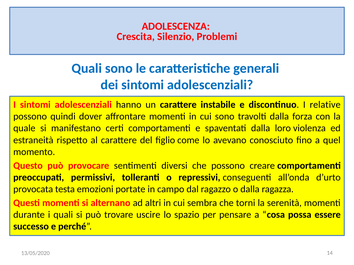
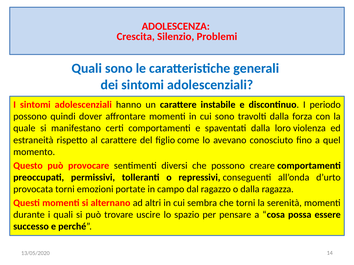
relative: relative -> periodo (325, 105)
provocata testa: testa -> torni (65, 189)
